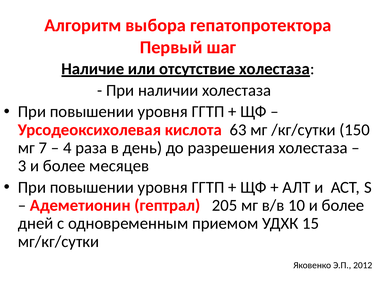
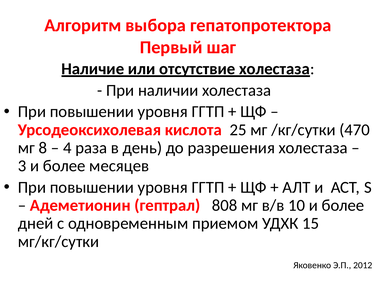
63: 63 -> 25 (238, 130)
150: 150 -> 470 (355, 130)
7: 7 -> 8 (43, 148)
205: 205 -> 808 (225, 205)
